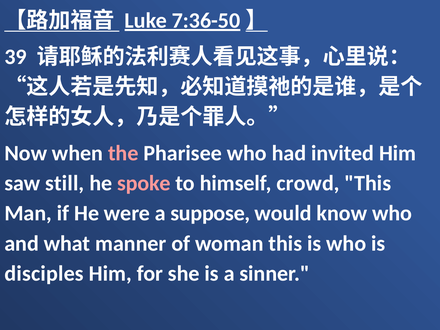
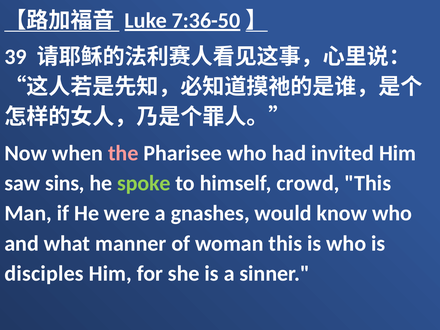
still: still -> sins (65, 183)
spoke colour: pink -> light green (144, 183)
suppose: suppose -> gnashes (210, 213)
